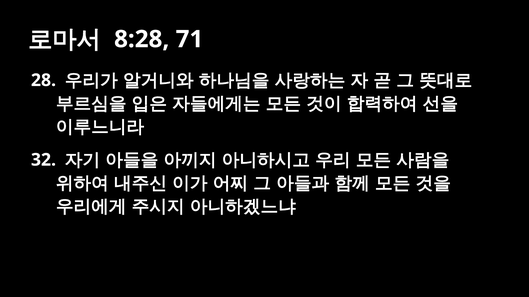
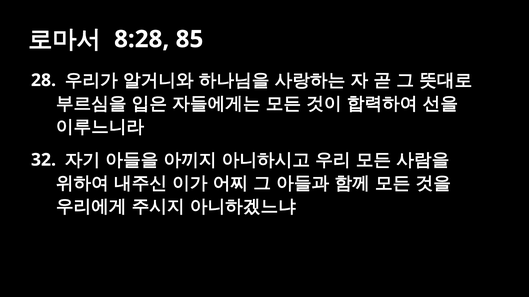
71: 71 -> 85 (189, 39)
